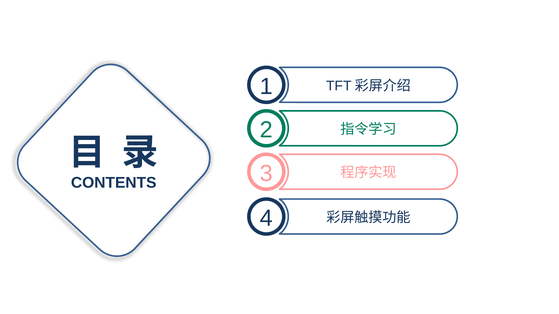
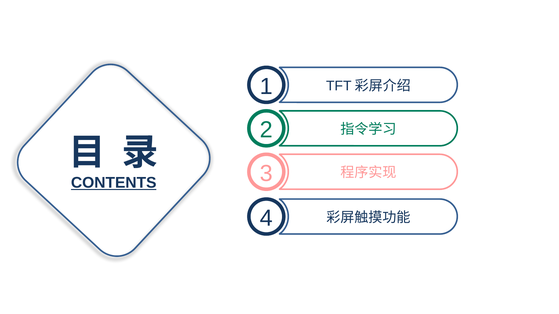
CONTENTS underline: none -> present (114, 183)
